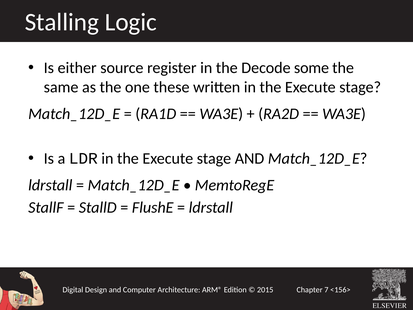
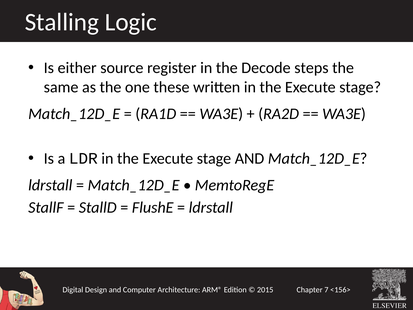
some: some -> steps (311, 68)
